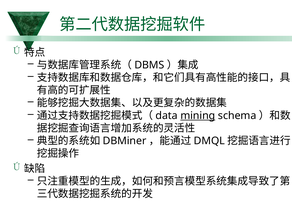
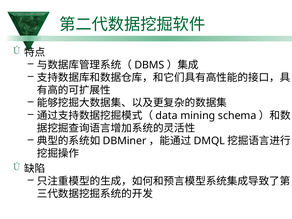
mining underline: present -> none (198, 116)
